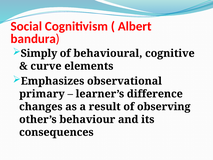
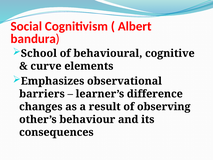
Simply: Simply -> School (39, 53)
primary: primary -> barriers (42, 94)
